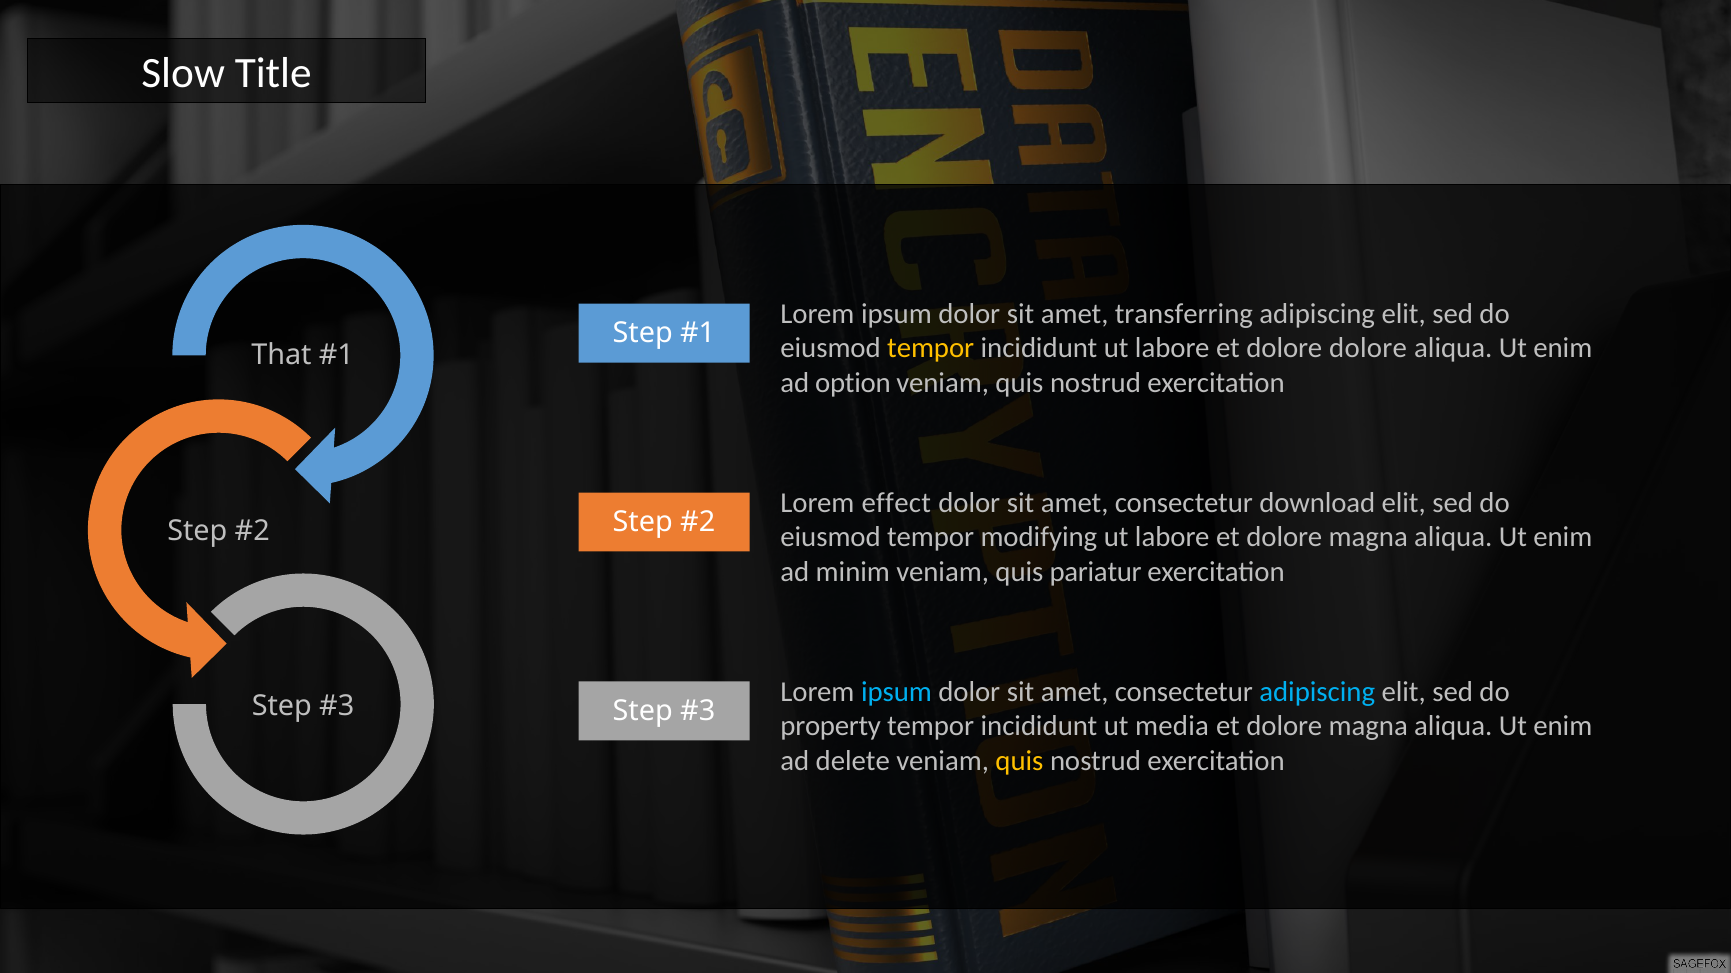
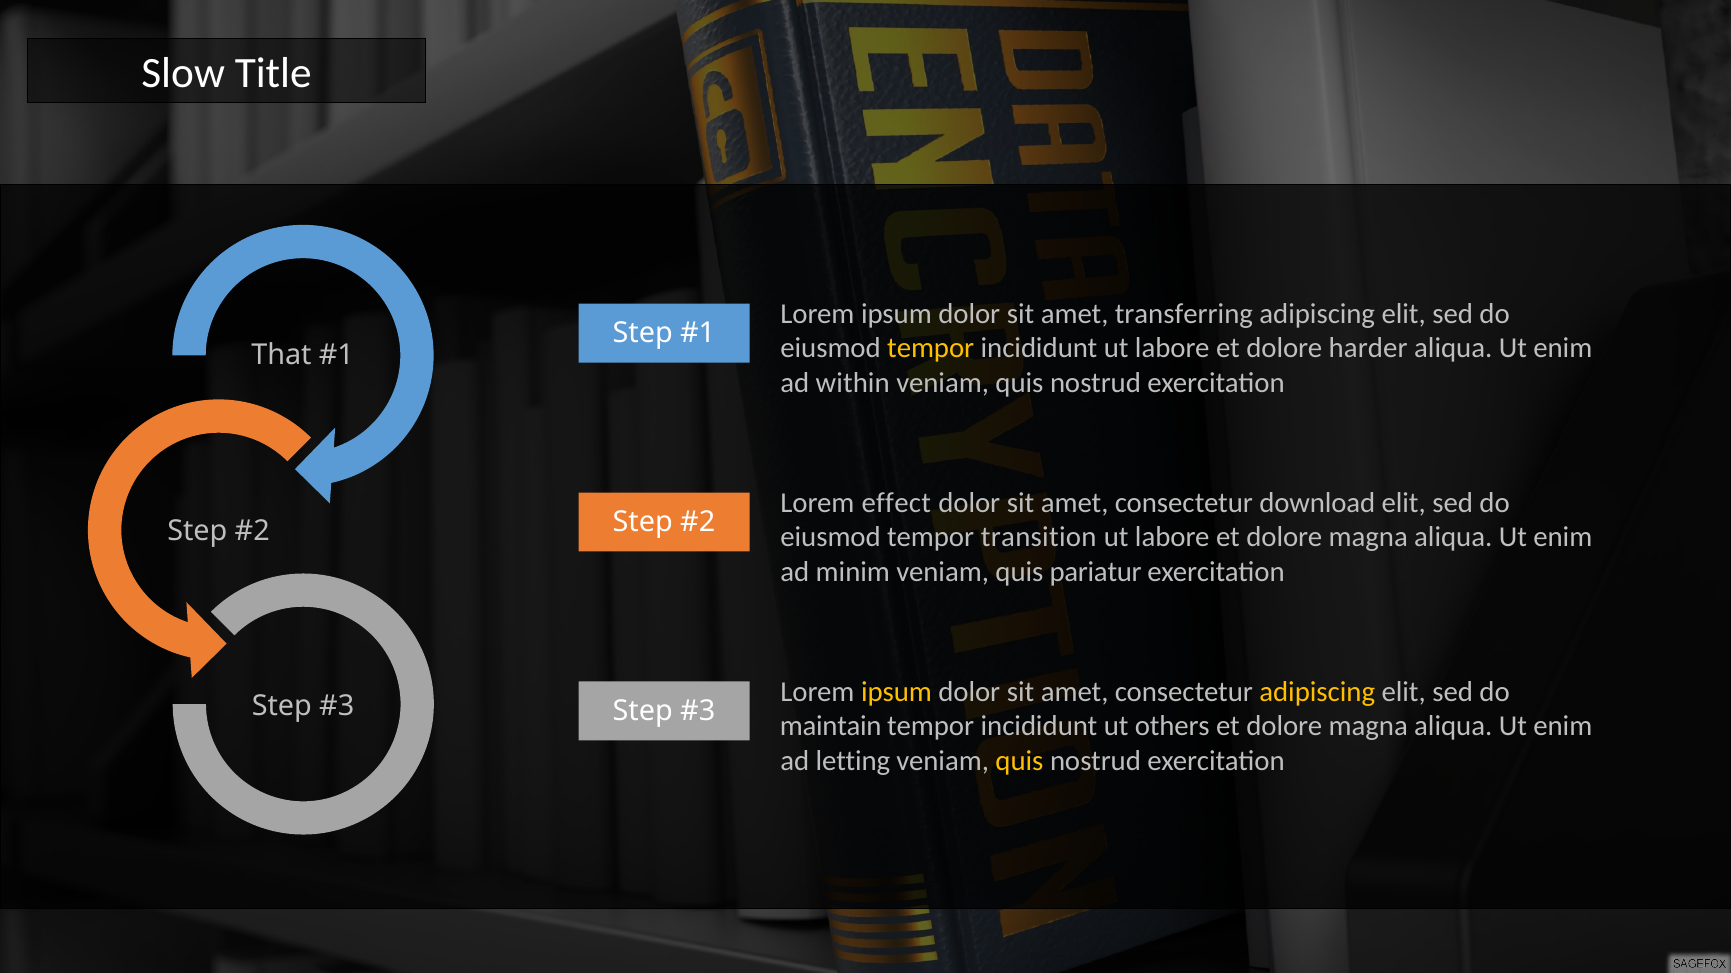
dolore dolore: dolore -> harder (1368, 349)
option: option -> within (853, 383)
modifying: modifying -> transition (1039, 538)
ipsum colour: light blue -> yellow (896, 692)
adipiscing colour: light blue -> yellow (1317, 692)
property: property -> maintain (831, 727)
media: media -> others (1172, 727)
delete: delete -> letting (853, 761)
